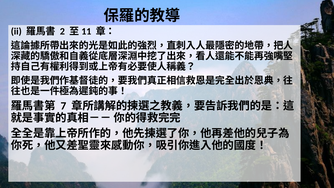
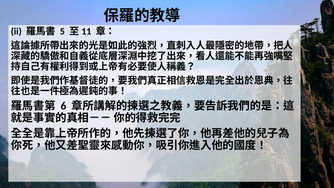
2: 2 -> 5 (62, 32)
7: 7 -> 6 (63, 106)
